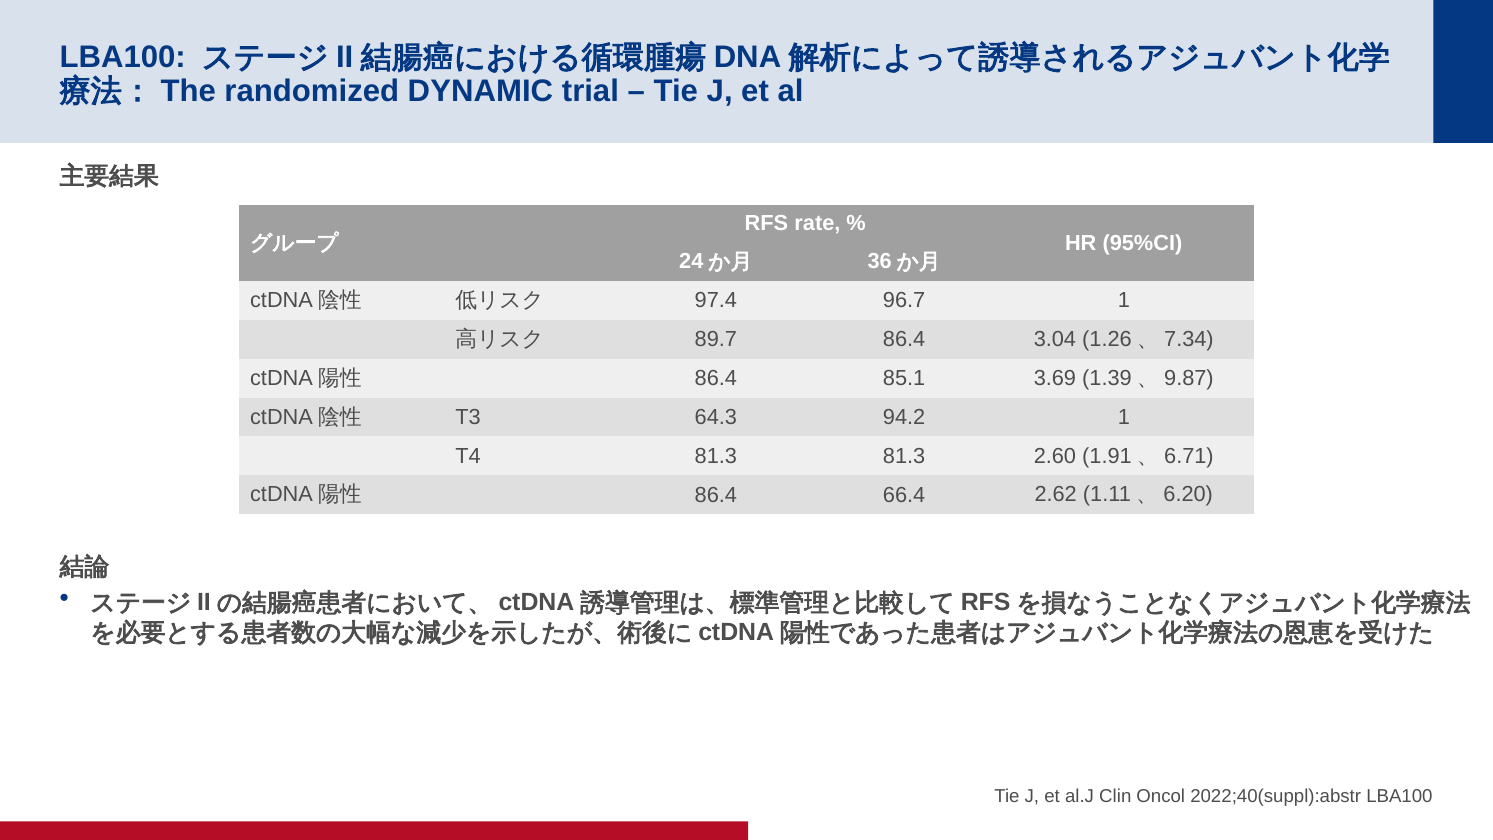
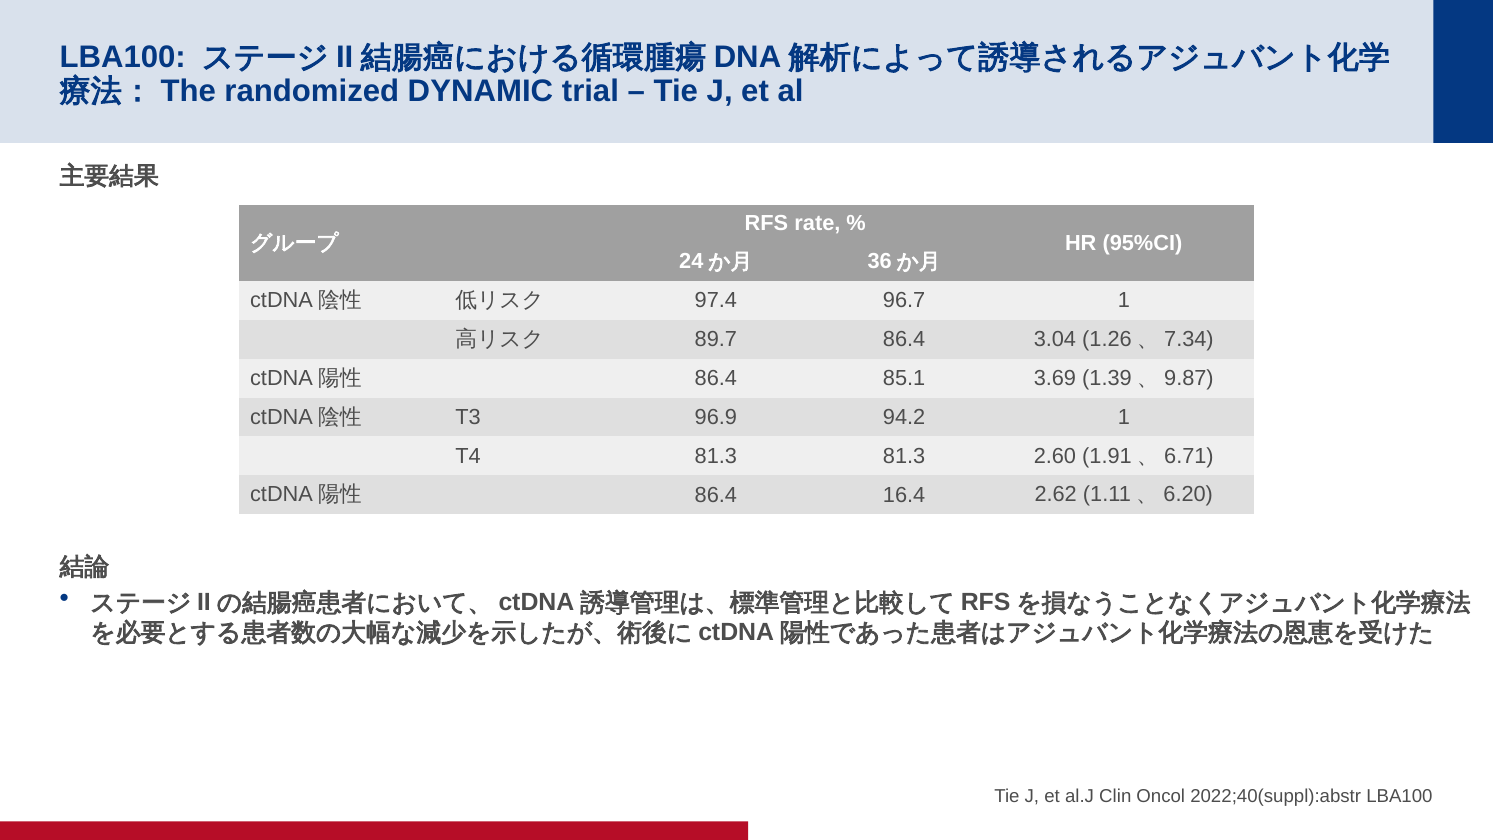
64.3: 64.3 -> 96.9 (716, 417)
66.4: 66.4 -> 16.4 (904, 495)
